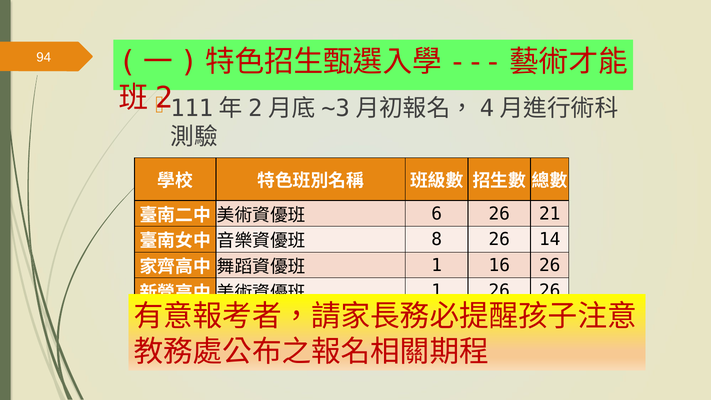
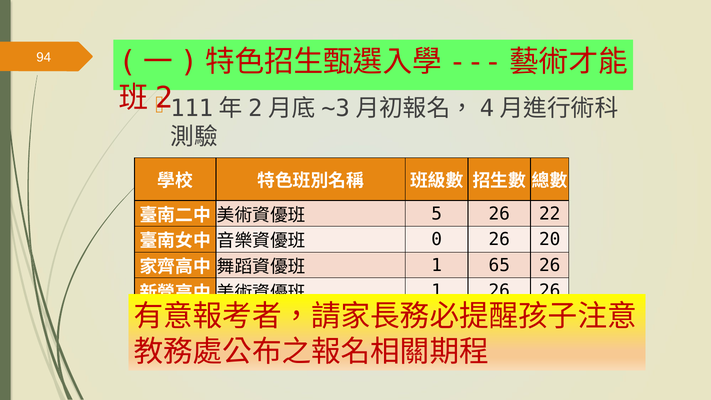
6: 6 -> 5 (437, 214)
21: 21 -> 22 (550, 214)
8: 8 -> 0 (437, 239)
14: 14 -> 20 (550, 239)
16: 16 -> 65 (499, 265)
